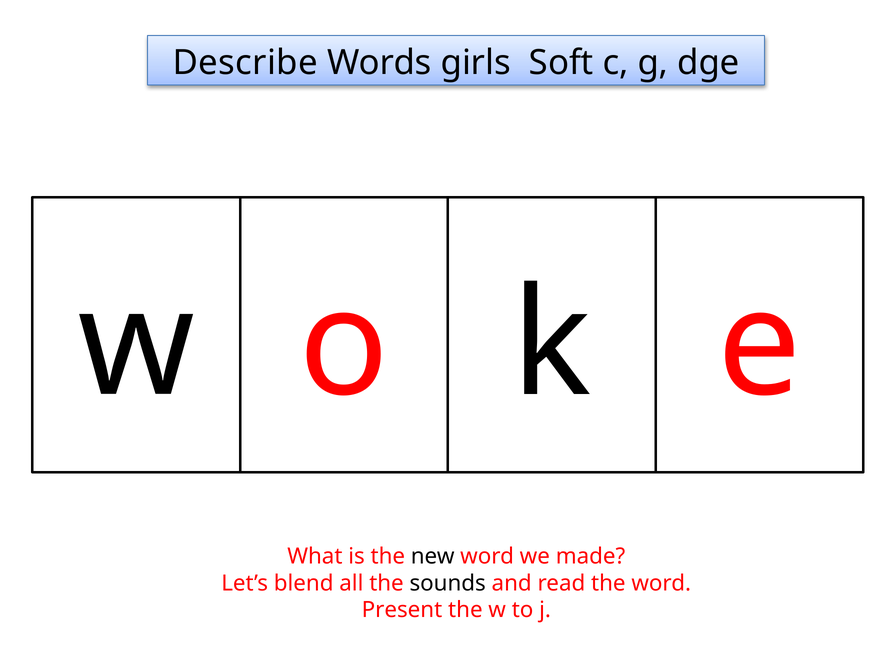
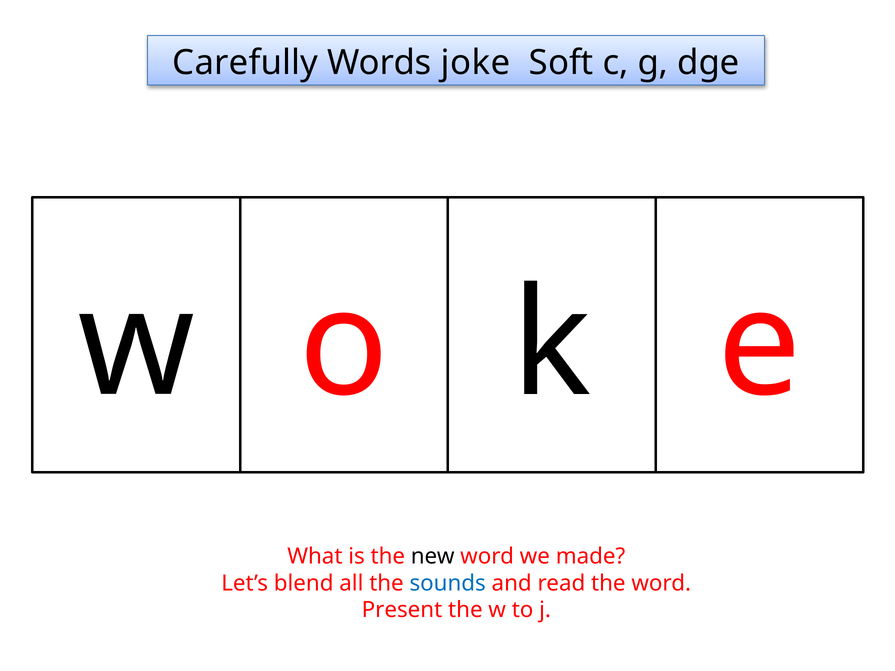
Describe: Describe -> Carefully (245, 63)
girls: girls -> joke (476, 63)
sounds colour: black -> blue (448, 583)
